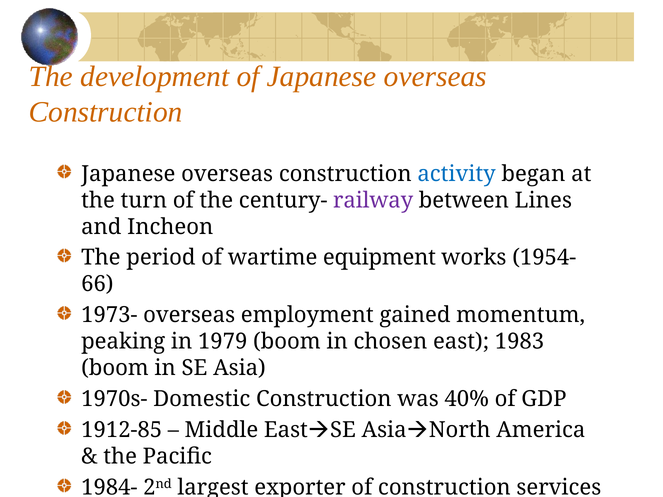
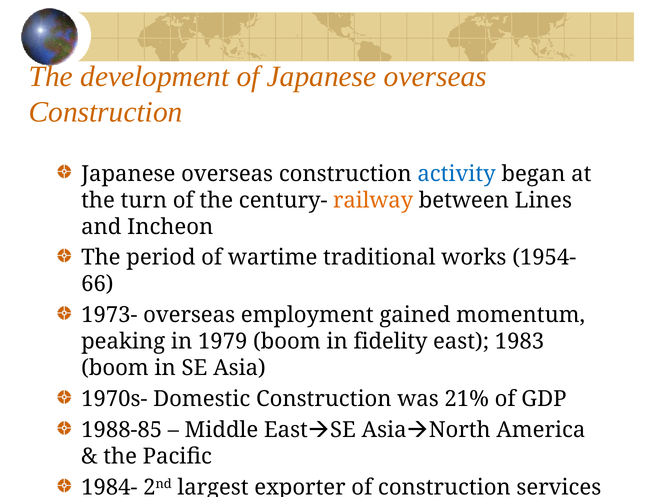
railway colour: purple -> orange (373, 200)
equipment: equipment -> traditional (379, 258)
chosen: chosen -> fidelity (390, 342)
40%: 40% -> 21% (467, 399)
1912-85: 1912-85 -> 1988-85 (122, 430)
